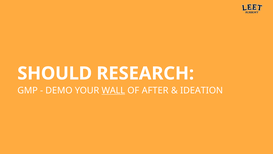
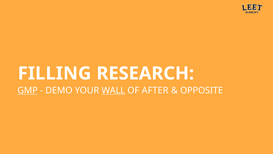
SHOULD: SHOULD -> FILLING (54, 73)
GMP underline: none -> present (28, 90)
IDEATION: IDEATION -> OPPOSITE (202, 90)
